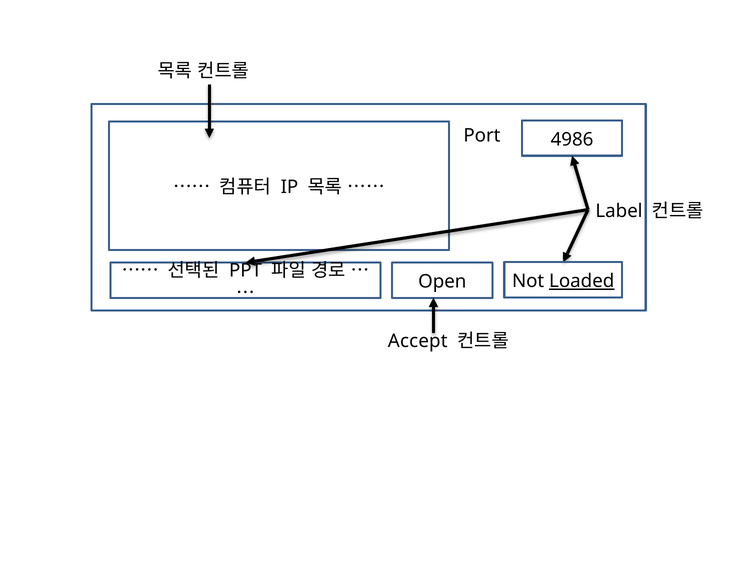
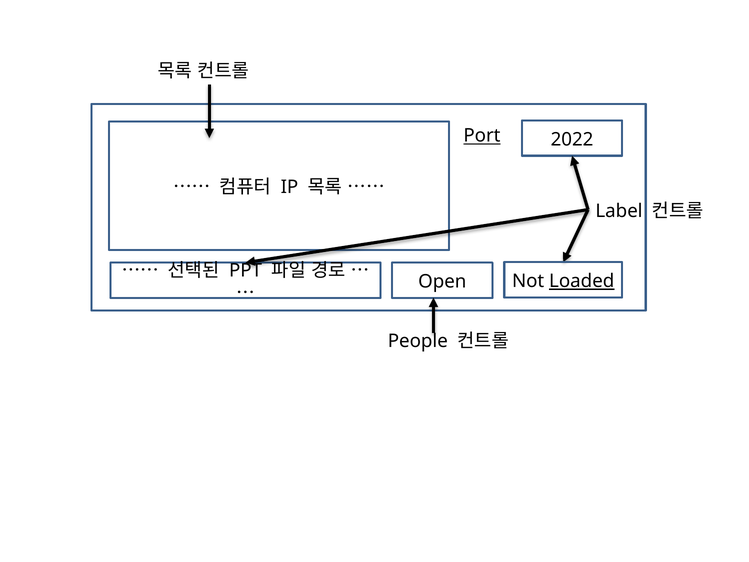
Port underline: none -> present (482, 136)
4986: 4986 -> 2022 (572, 139)
Accept: Accept -> People (418, 341)
